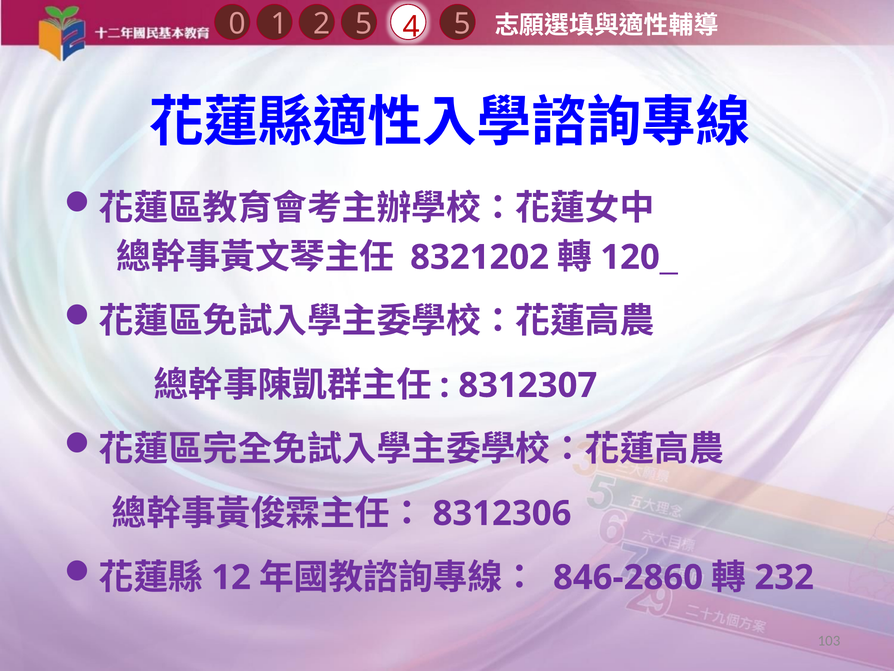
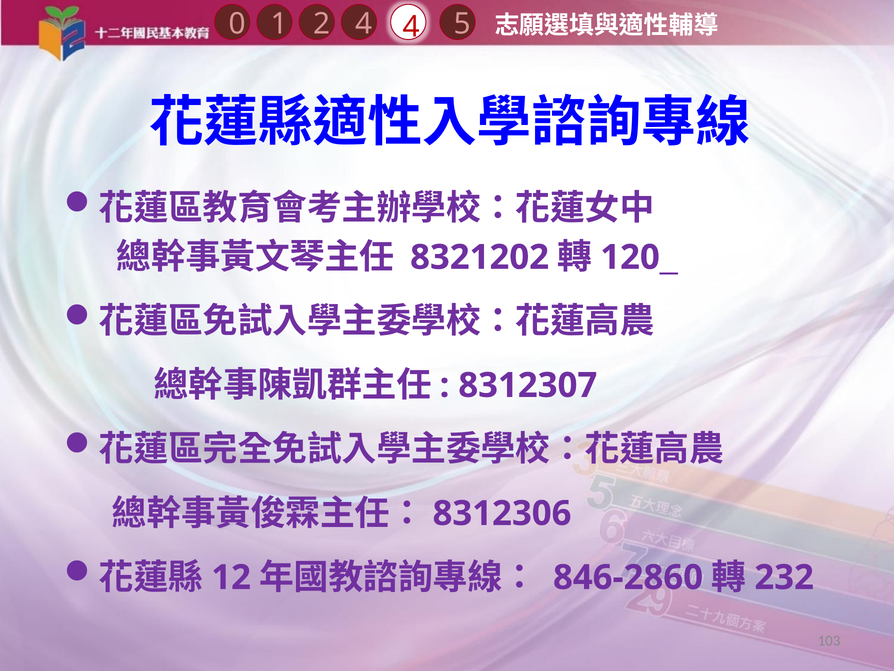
1 5: 5 -> 4 (364, 24)
